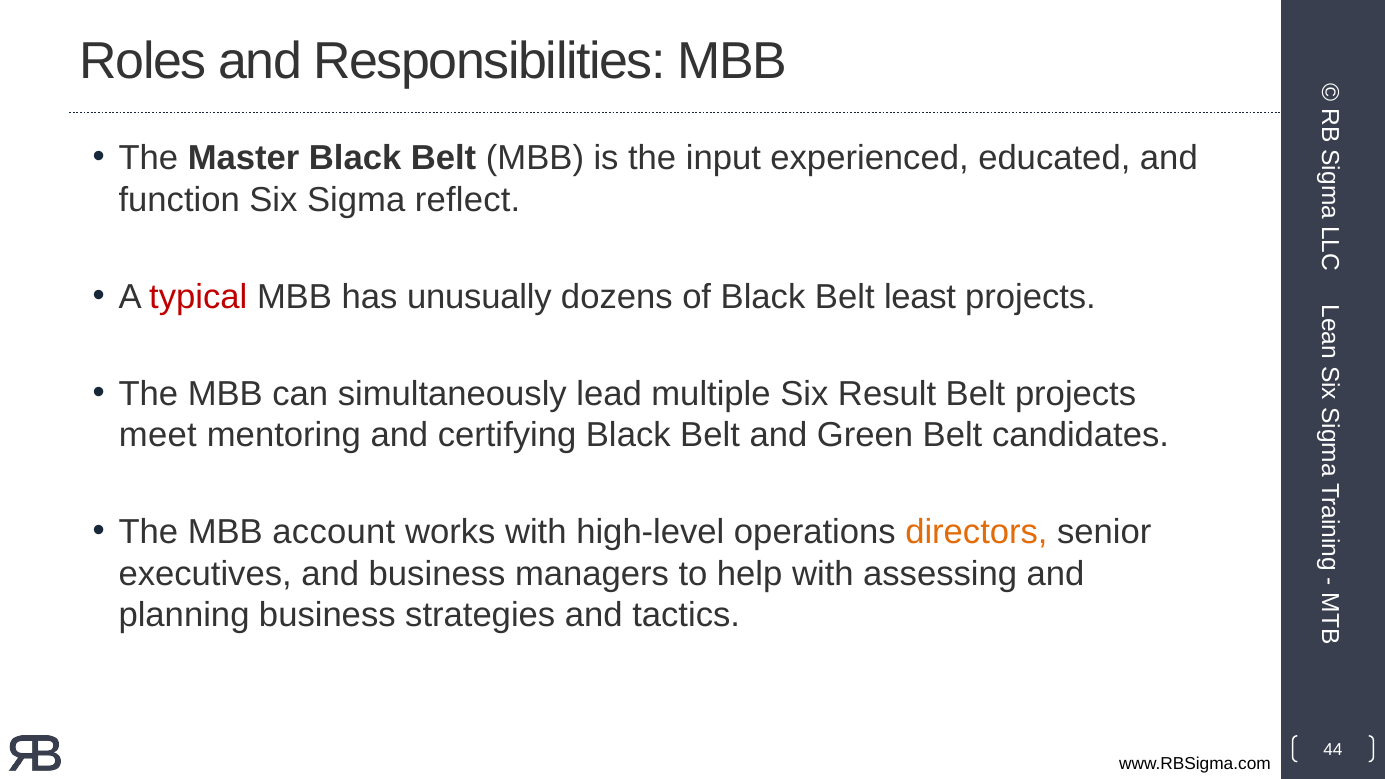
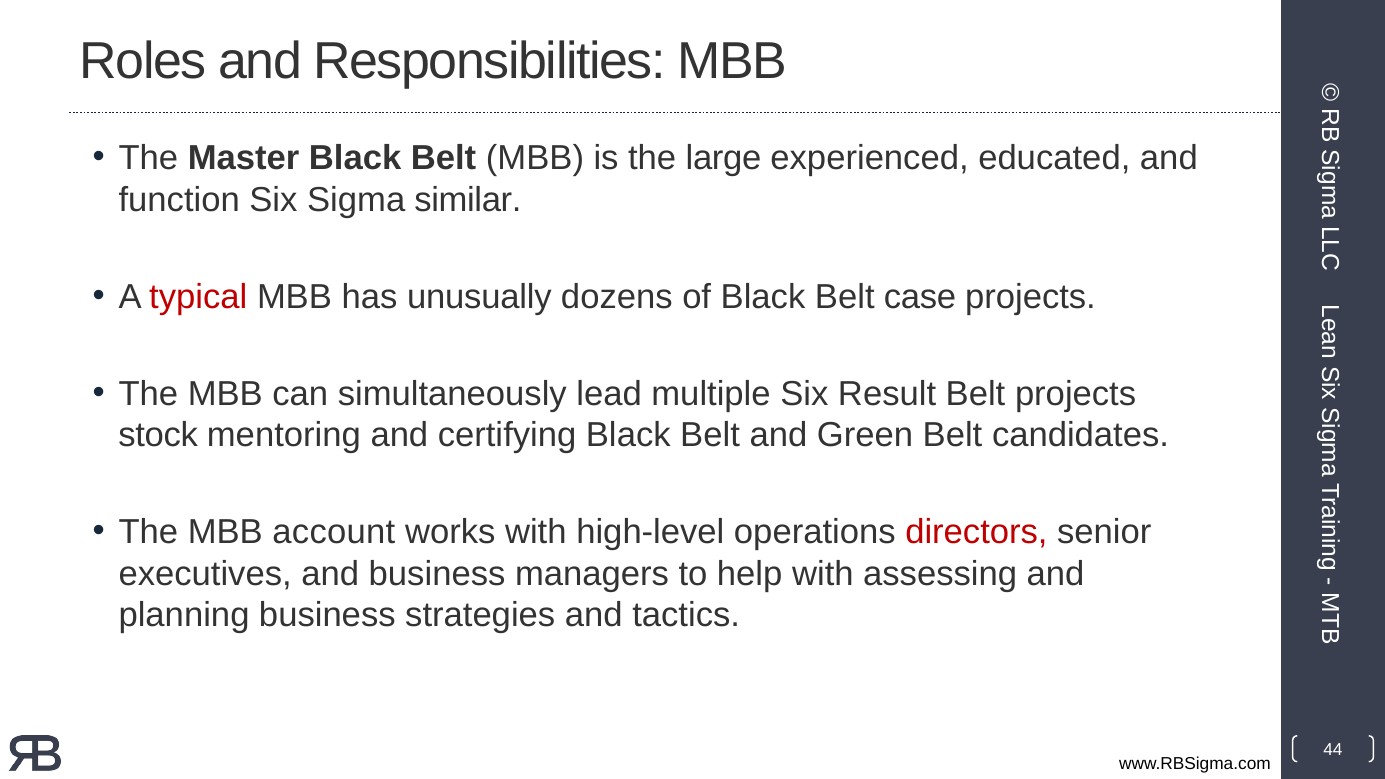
input: input -> large (724, 158)
reflect: reflect -> similar (468, 200)
least: least -> case (920, 297)
meet: meet -> stock (158, 435)
directors colour: orange -> red (976, 532)
